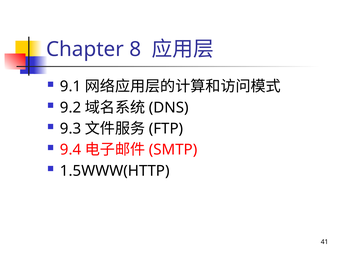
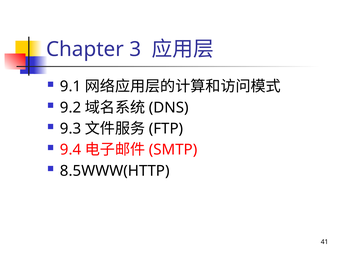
8: 8 -> 3 (135, 49)
1.5WWW(HTTP: 1.5WWW(HTTP -> 8.5WWW(HTTP (115, 171)
